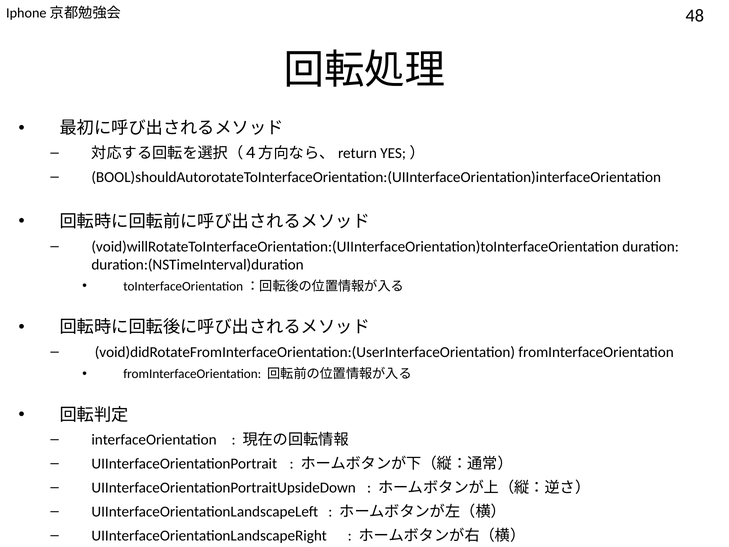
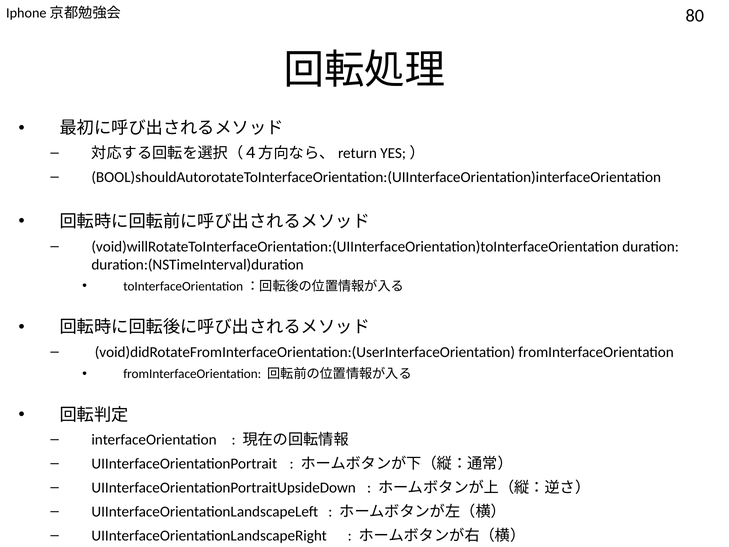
48: 48 -> 80 (695, 16)
